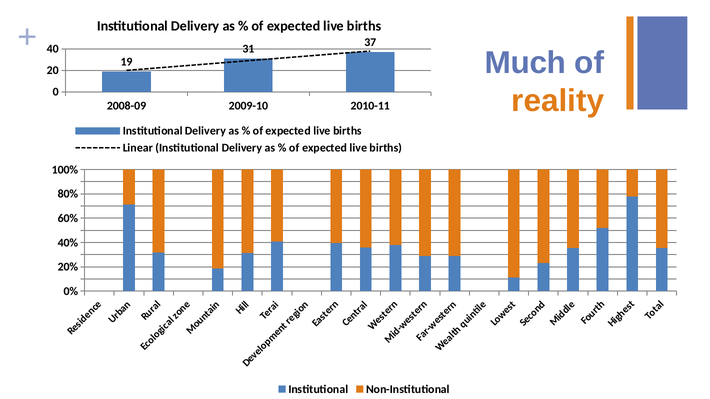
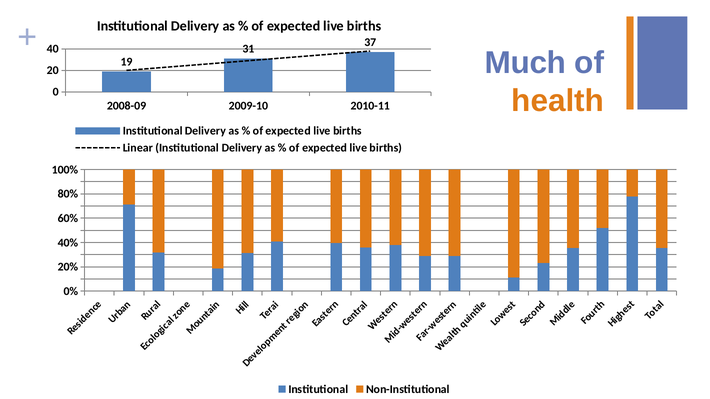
reality: reality -> health (558, 101)
